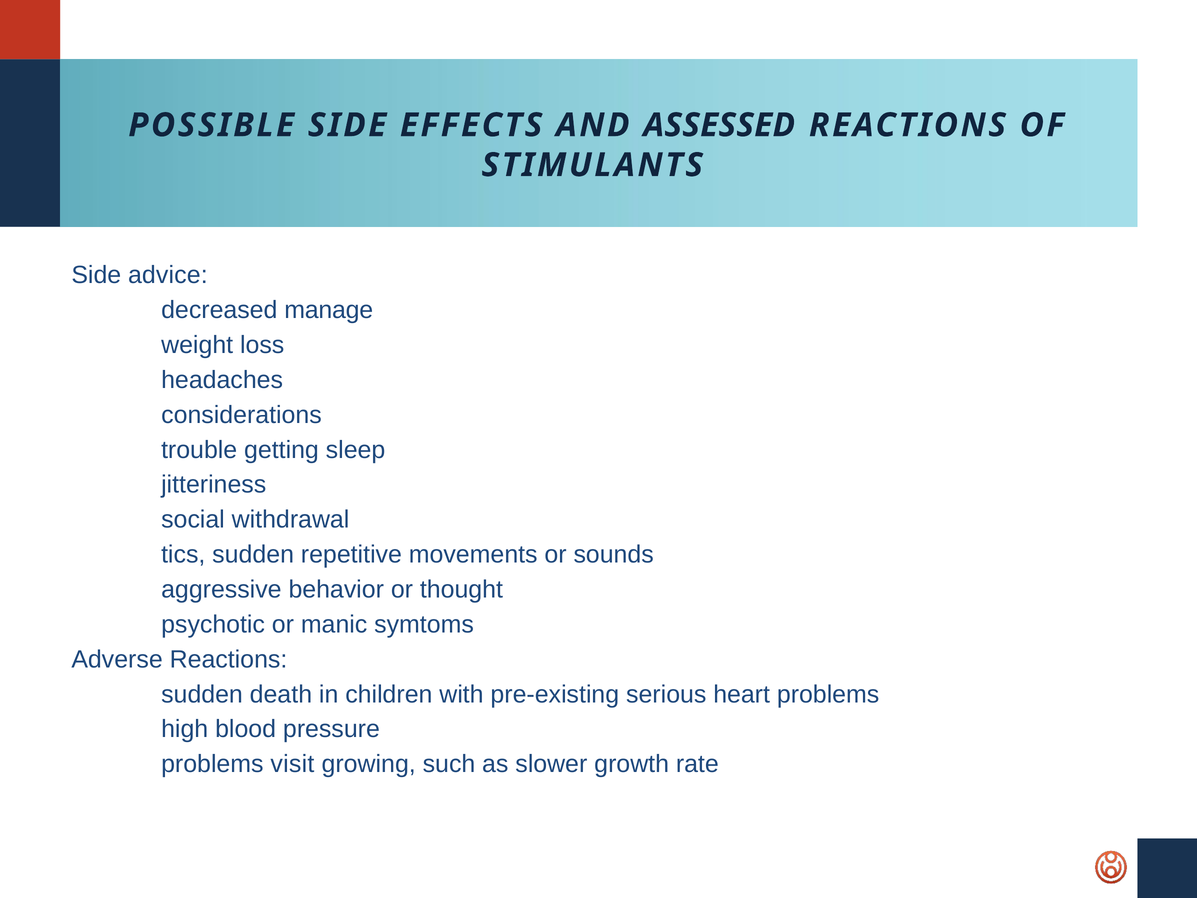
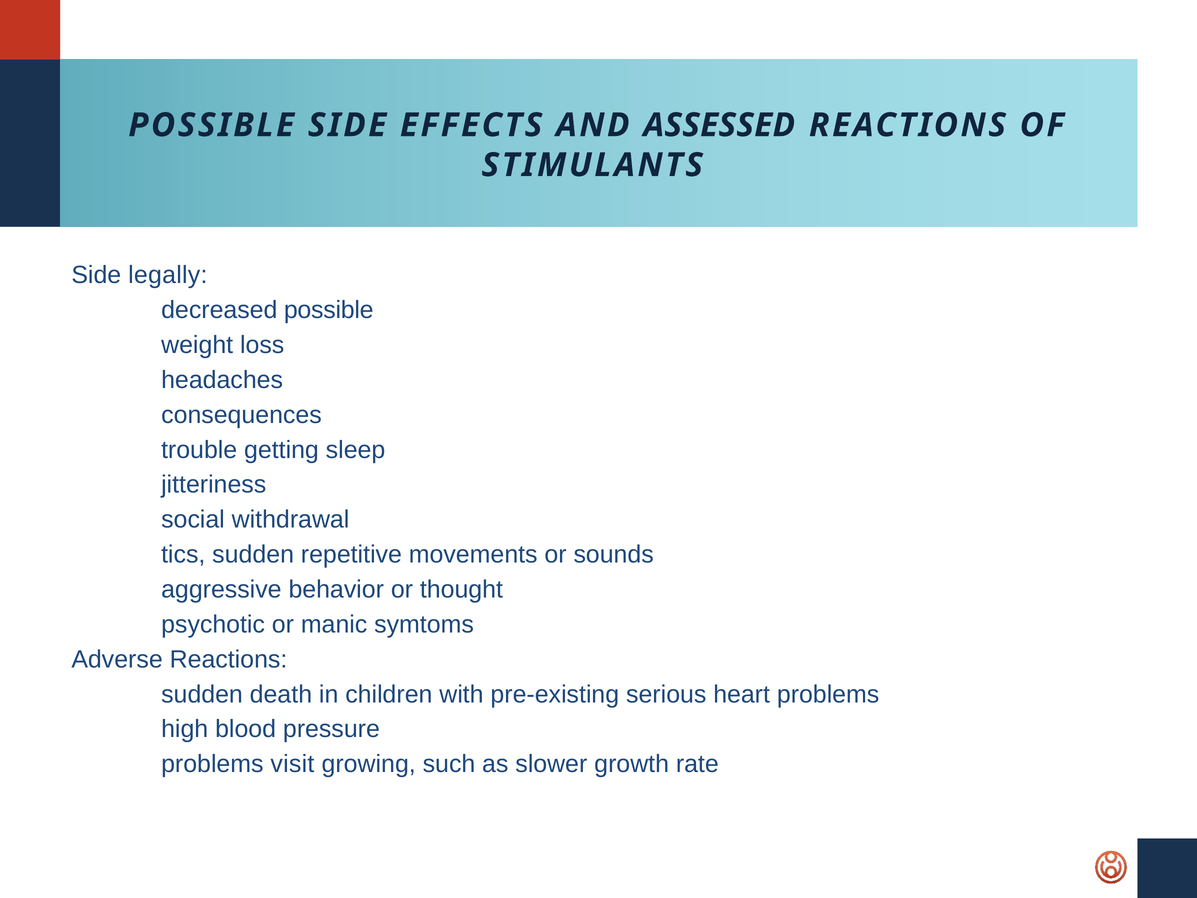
advice: advice -> legally (168, 275)
decreased manage: manage -> possible (329, 310)
considerations: considerations -> consequences (241, 415)
